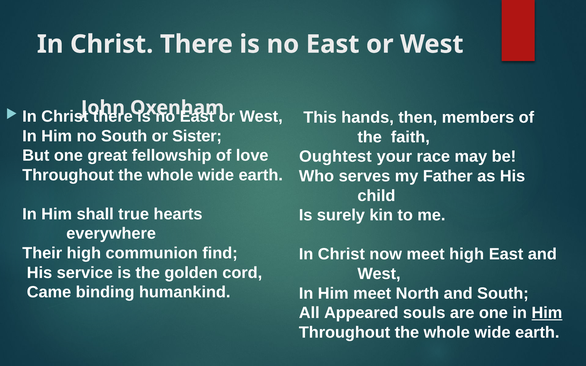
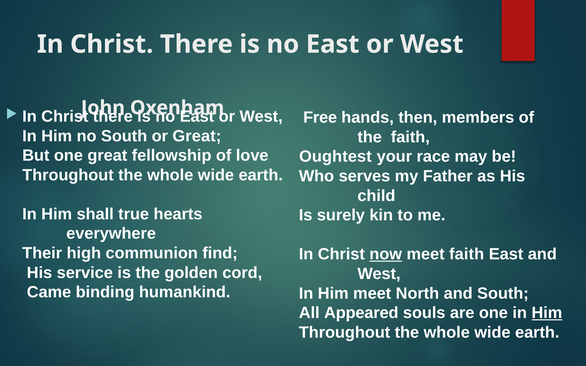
This: This -> Free (320, 118)
or Sister: Sister -> Great (197, 136)
now underline: none -> present (386, 254)
meet high: high -> faith (467, 254)
